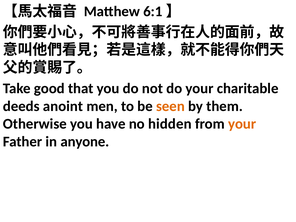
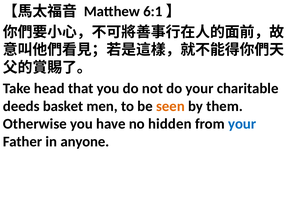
good: good -> head (49, 88)
anoint: anoint -> basket (63, 106)
your colour: orange -> blue (242, 124)
